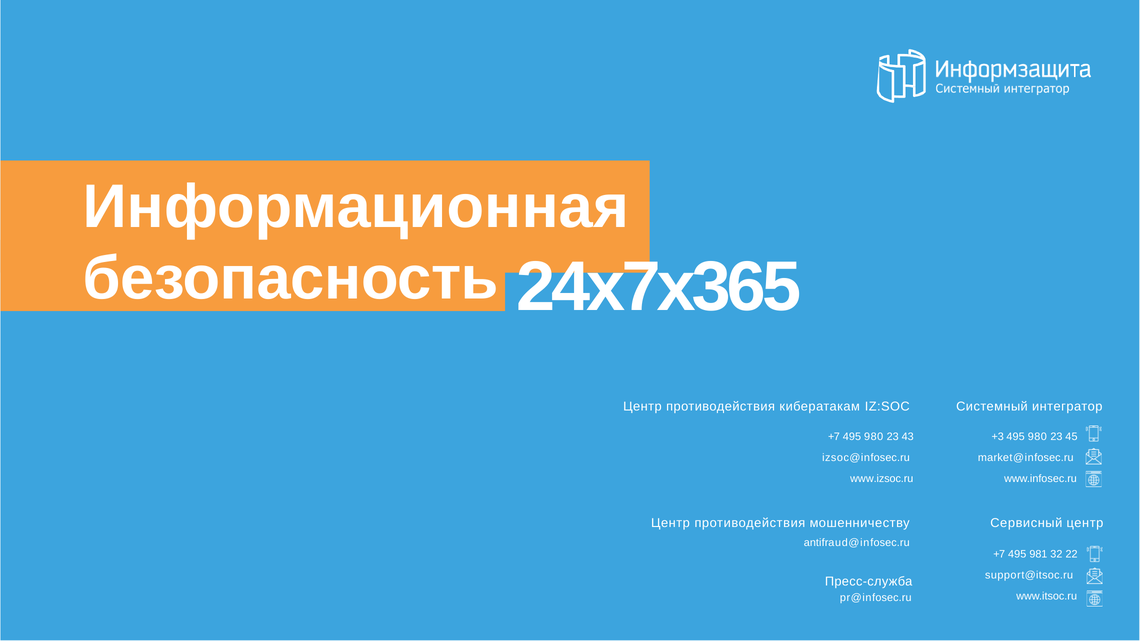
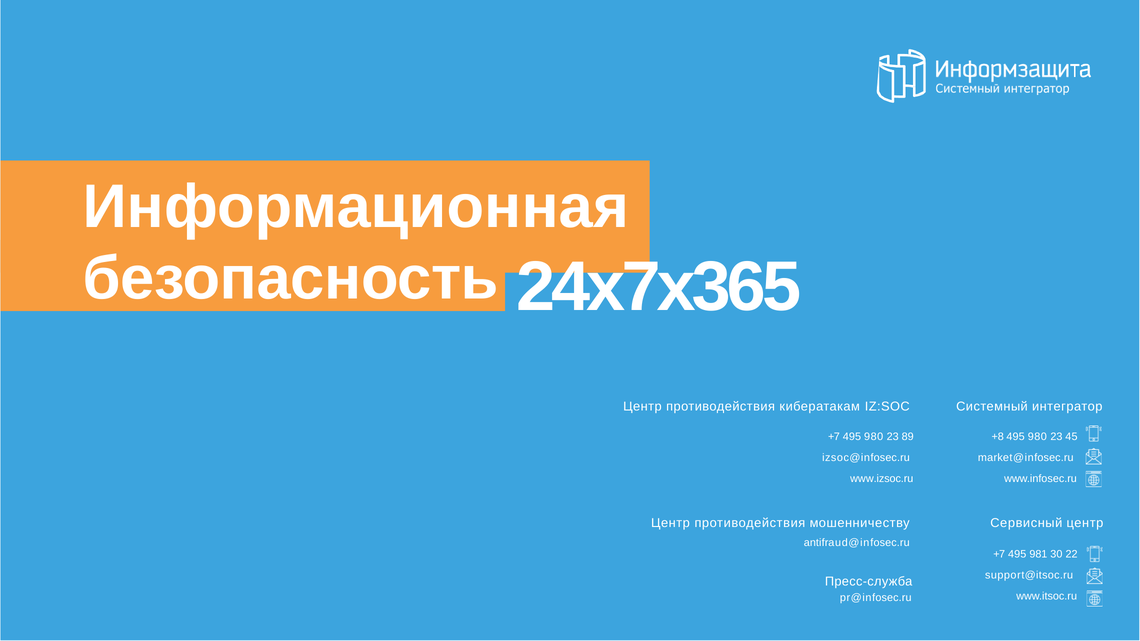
43: 43 -> 89 (908, 437)
+3: +3 -> +8 (998, 437)
32: 32 -> 30 (1056, 554)
